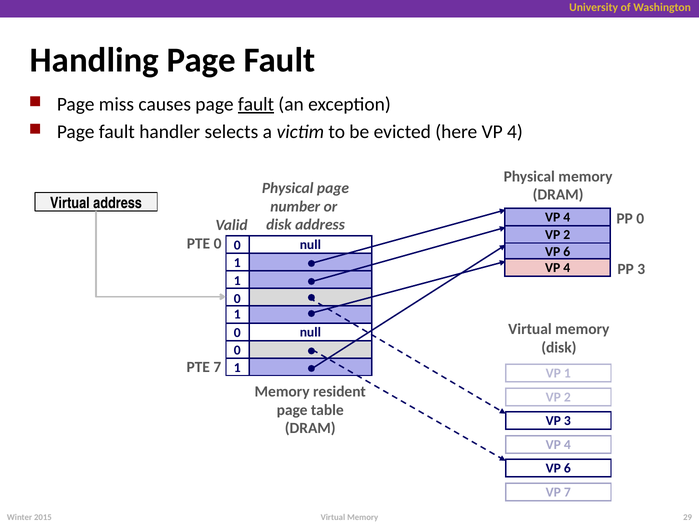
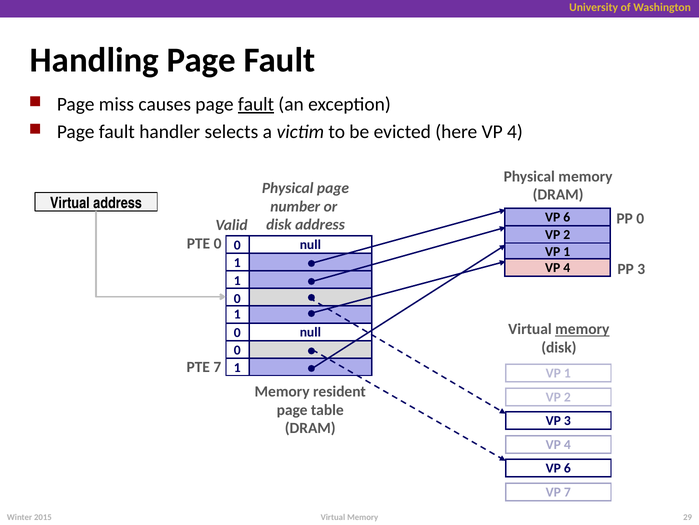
4: 4 -> 6 (567, 217)
6: 6 -> 1 (567, 252)
memory underline: none -> present (582, 329)
